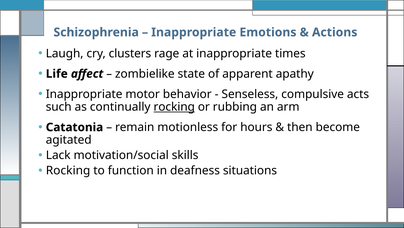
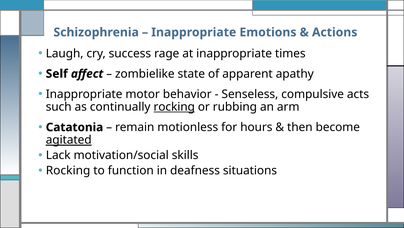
clusters: clusters -> success (130, 53)
Life: Life -> Self (57, 74)
agitated underline: none -> present (69, 140)
